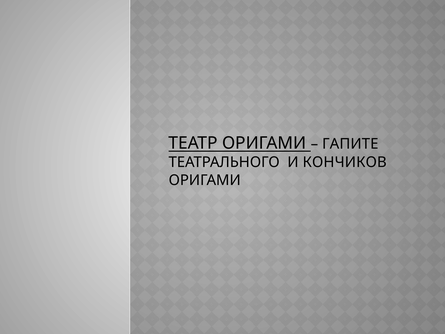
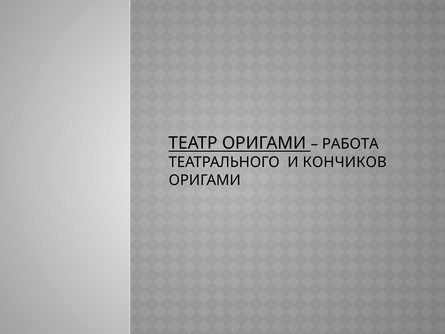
ГАПИТЕ: ГАПИТЕ -> РАБОТА (350, 144)
